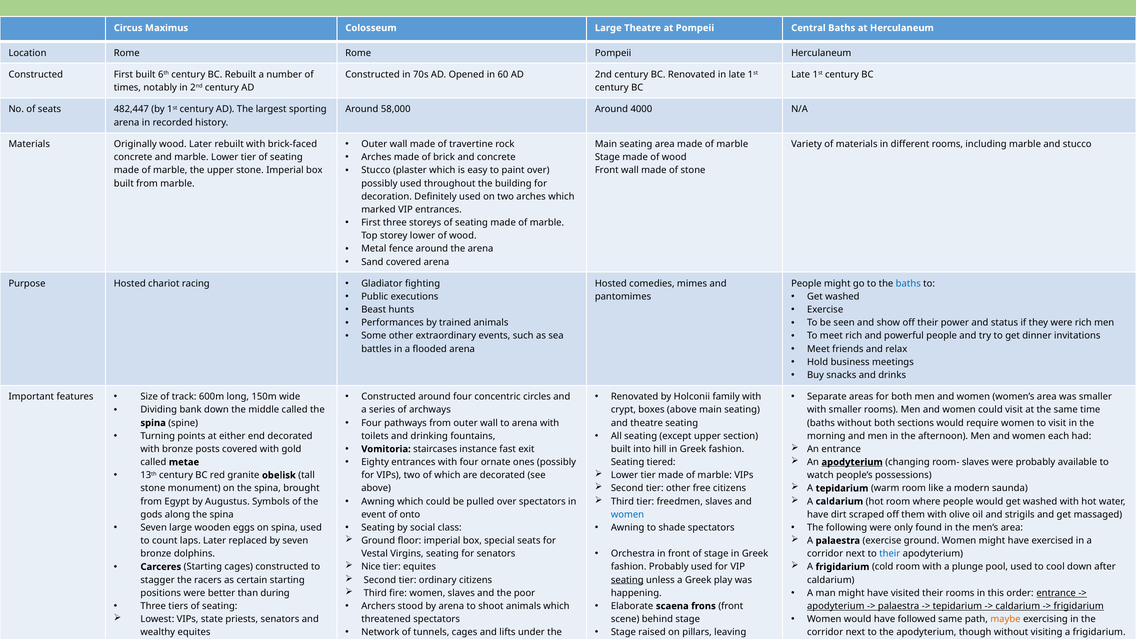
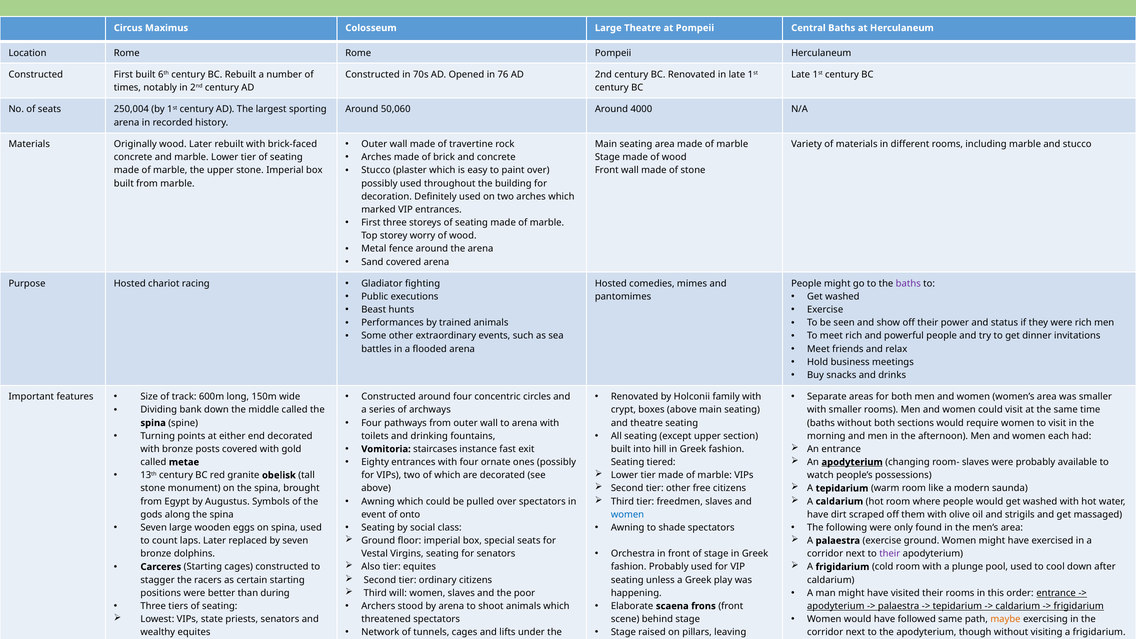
60: 60 -> 76 (503, 75)
482,447: 482,447 -> 250,004 (131, 109)
58,000: 58,000 -> 50,060 (396, 109)
storey lower: lower -> worry (423, 236)
baths colour: blue -> purple (908, 284)
their colour: blue -> purple (890, 554)
Nice: Nice -> Also (371, 567)
seating underline: present -> none (627, 580)
fire: fire -> will (398, 593)
